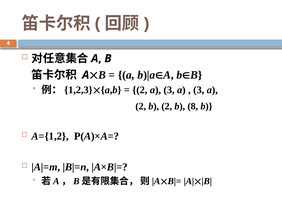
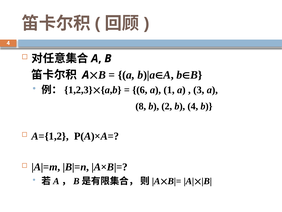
2: 2 -> 6 (140, 90)
a 3: 3 -> 1 (169, 90)
2: 2 -> 8 (141, 106)
b 8: 8 -> 4 (193, 106)
